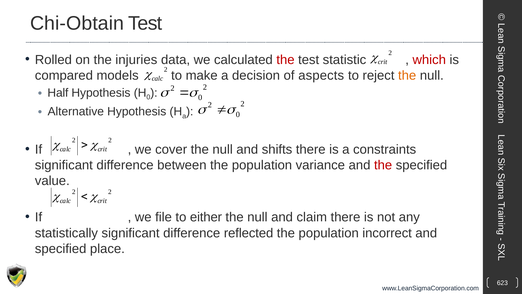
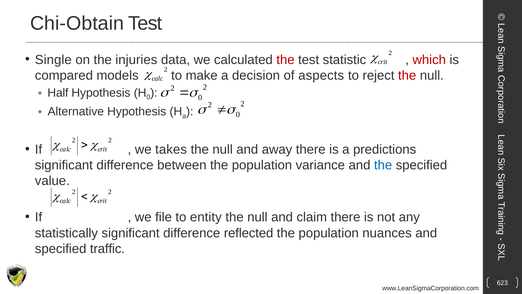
Rolled: Rolled -> Single (53, 60)
the colour: orange -> red (407, 75)
cover: cover -> takes (171, 149)
shifts: shifts -> away (277, 149)
constraints: constraints -> predictions (385, 149)
the colour: red -> blue (383, 165)
either: either -> entity (206, 217)
incorrect: incorrect -> nuances (387, 233)
place: place -> traffic (107, 248)
